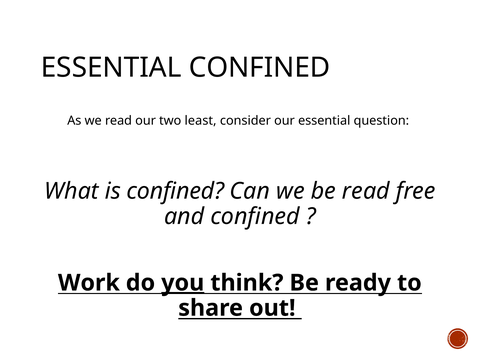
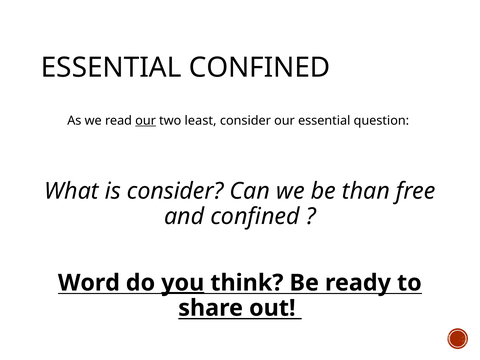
our underline: none -> present (146, 121)
is confined: confined -> consider (175, 191)
be read: read -> than (366, 191)
Work: Work -> Word (89, 283)
